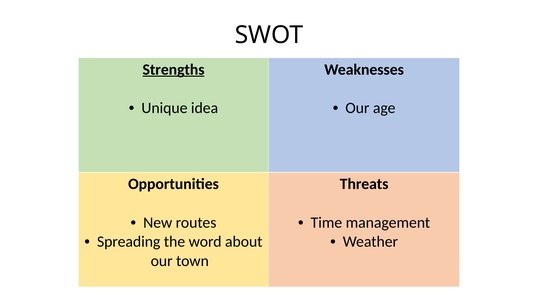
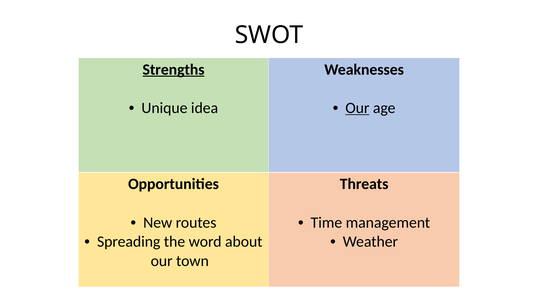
Our underline: none -> present (357, 108)
